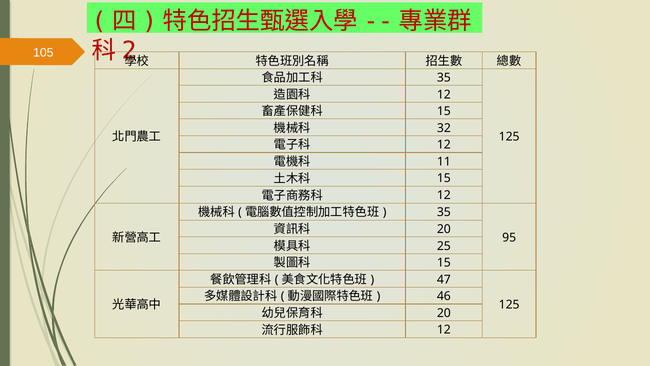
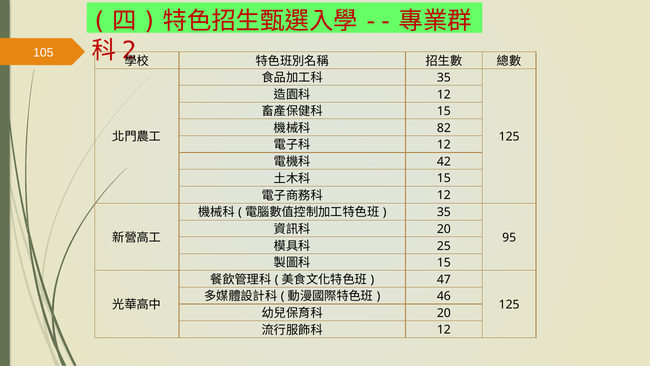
32: 32 -> 82 (444, 128)
11: 11 -> 42 (444, 161)
